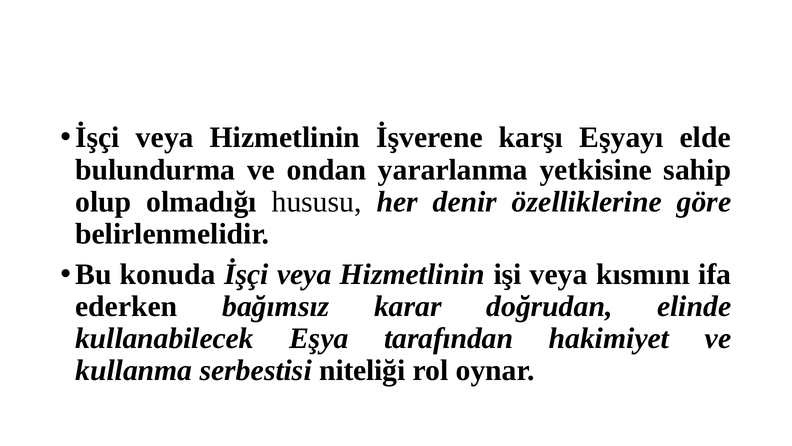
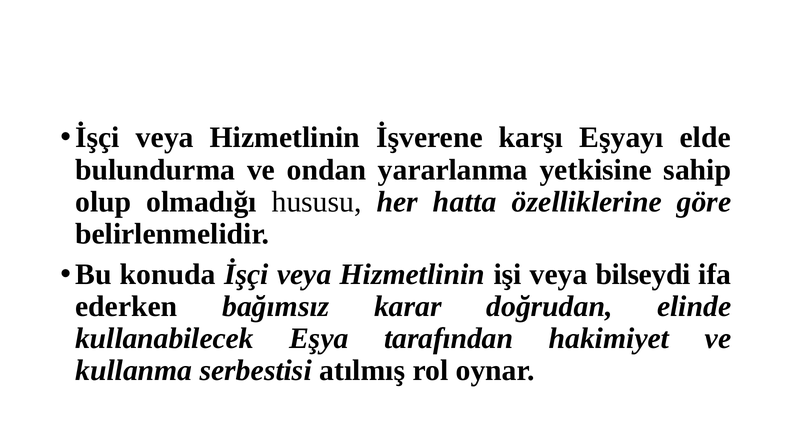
denir: denir -> hatta (465, 202)
kısmını: kısmını -> bilseydi (643, 274)
niteliği: niteliği -> atılmış (362, 370)
